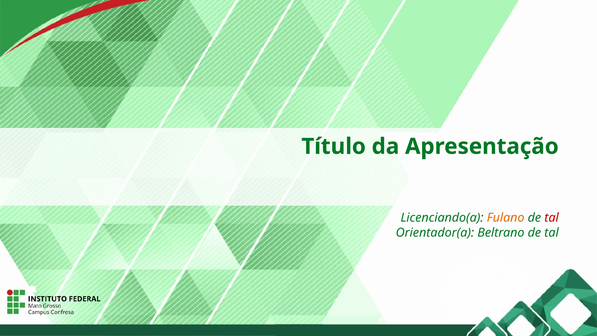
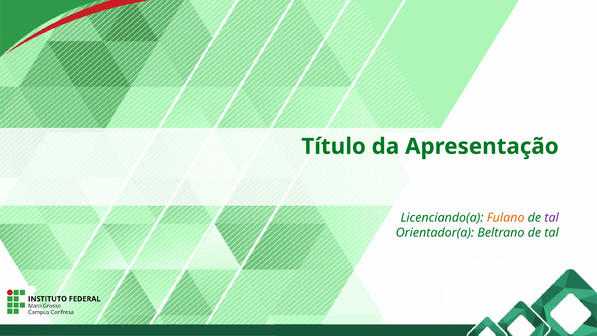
tal colour: red -> purple (552, 218)
